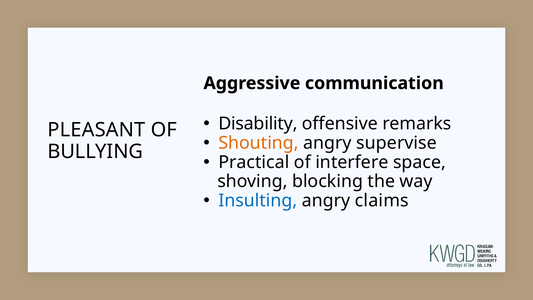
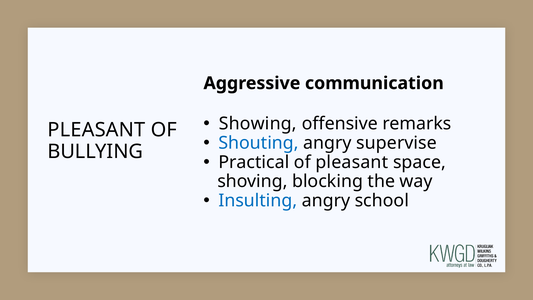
Disability: Disability -> Showing (258, 124)
Shouting colour: orange -> blue (259, 143)
of interfere: interfere -> pleasant (352, 162)
claims: claims -> school (382, 200)
